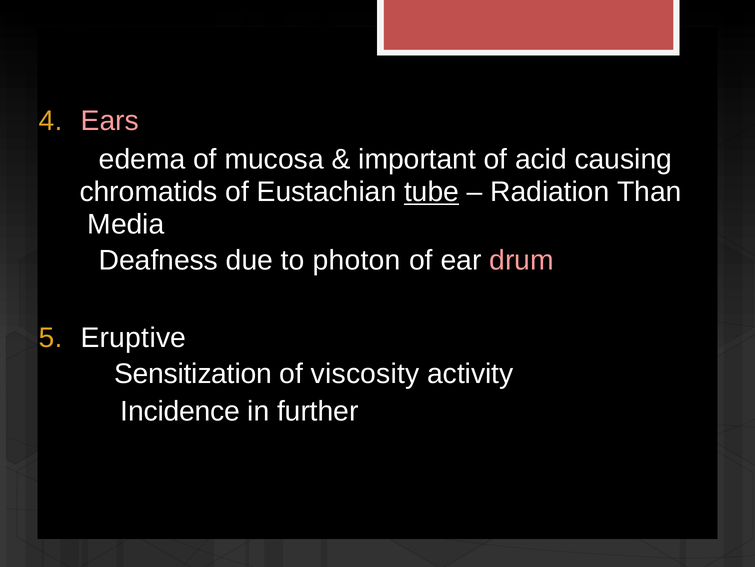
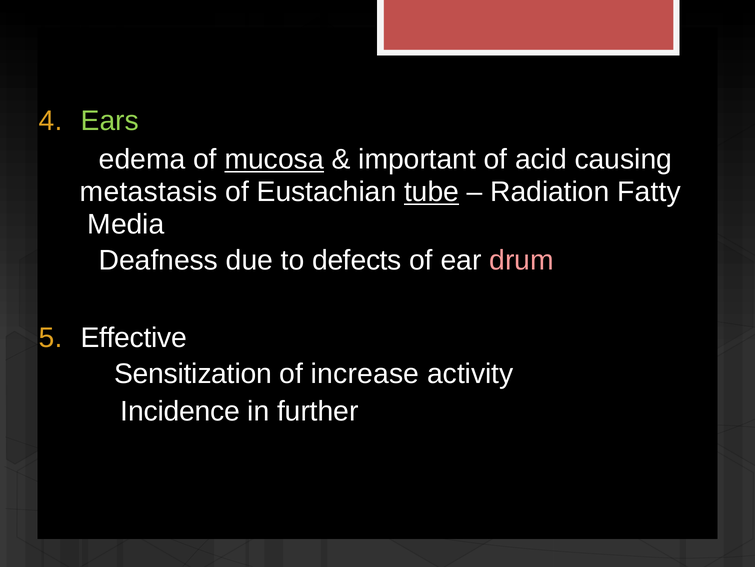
Ears colour: pink -> light green (110, 121)
mucosa underline: none -> present (274, 159)
chromatids: chromatids -> metastasis (148, 192)
Than: Than -> Fatty (649, 192)
photon: photon -> defects (357, 260)
Eruptive: Eruptive -> Effective (134, 338)
viscosity: viscosity -> increase (365, 373)
